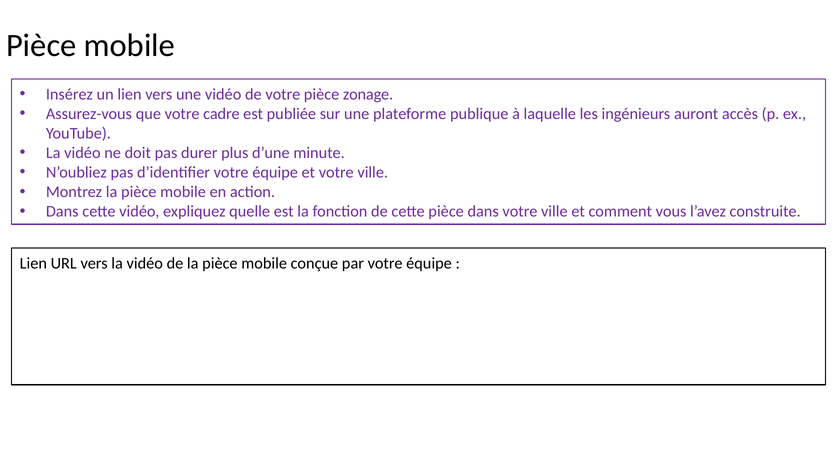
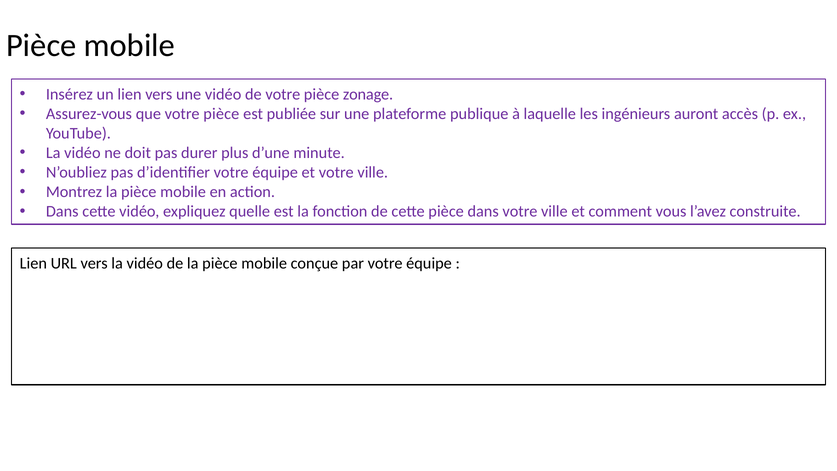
que votre cadre: cadre -> pièce (221, 114)
